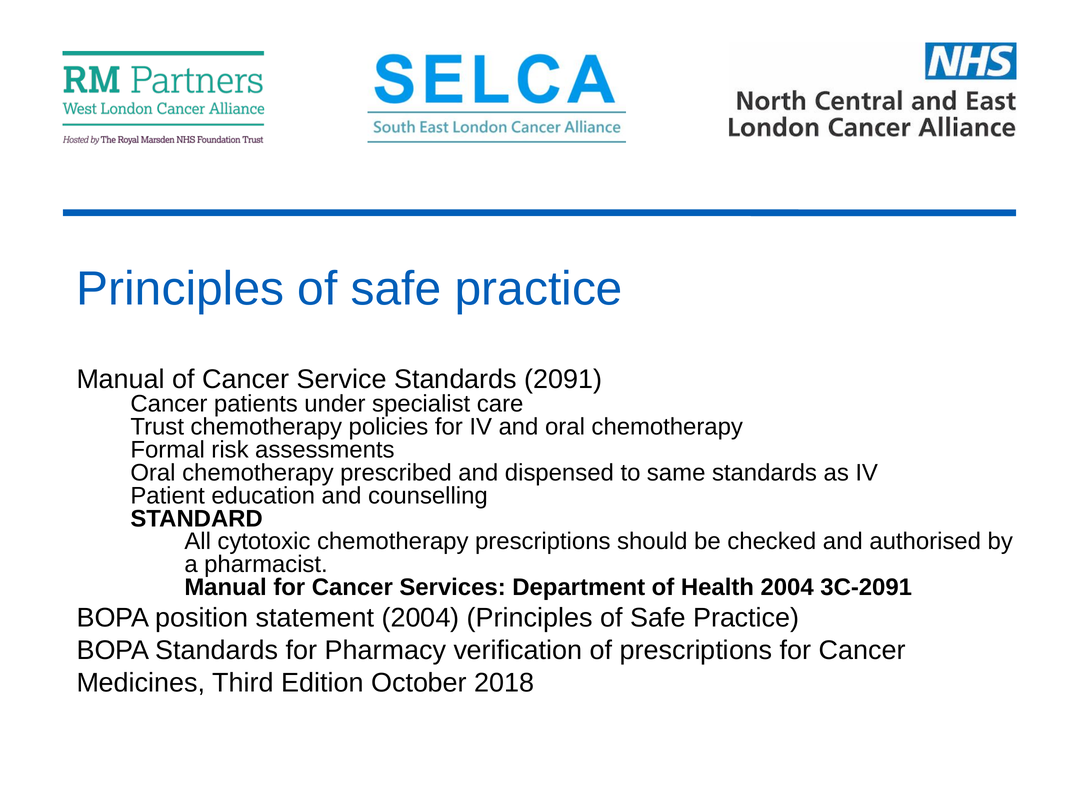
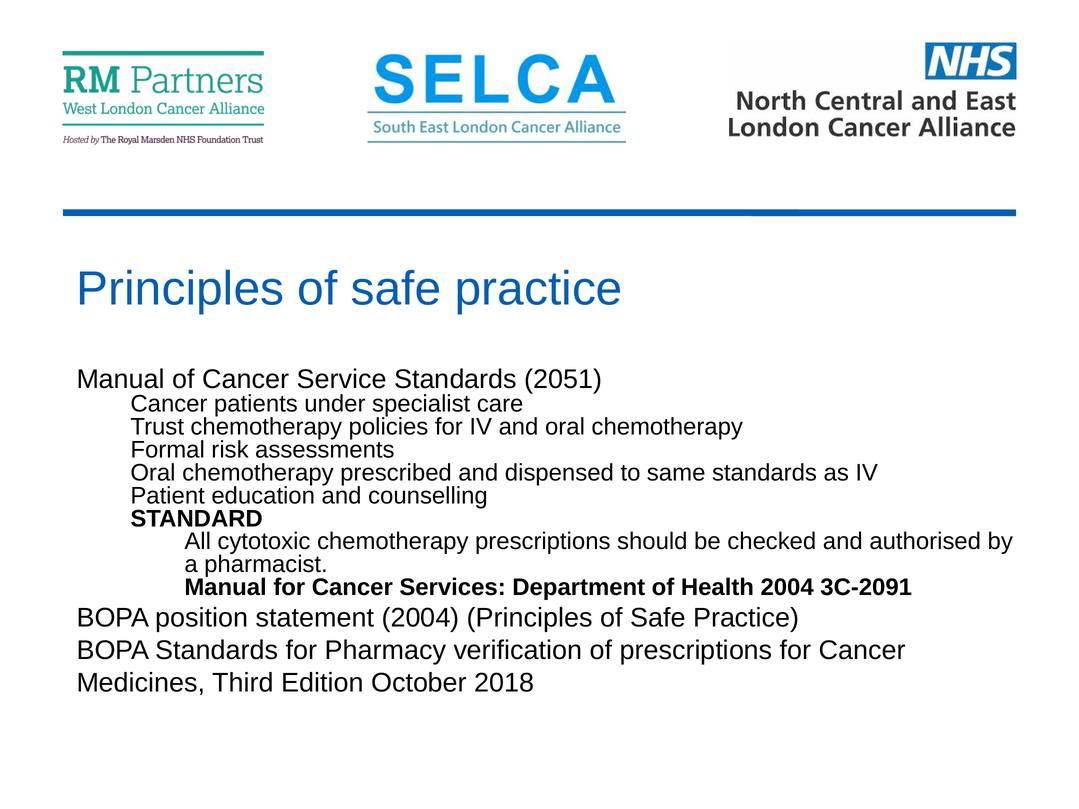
2091: 2091 -> 2051 (563, 379)
